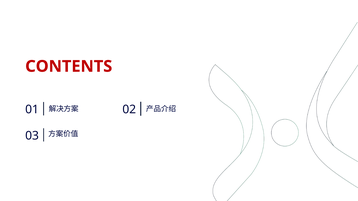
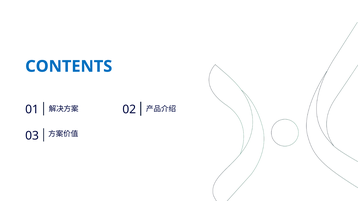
CONTENTS colour: red -> blue (69, 66)
